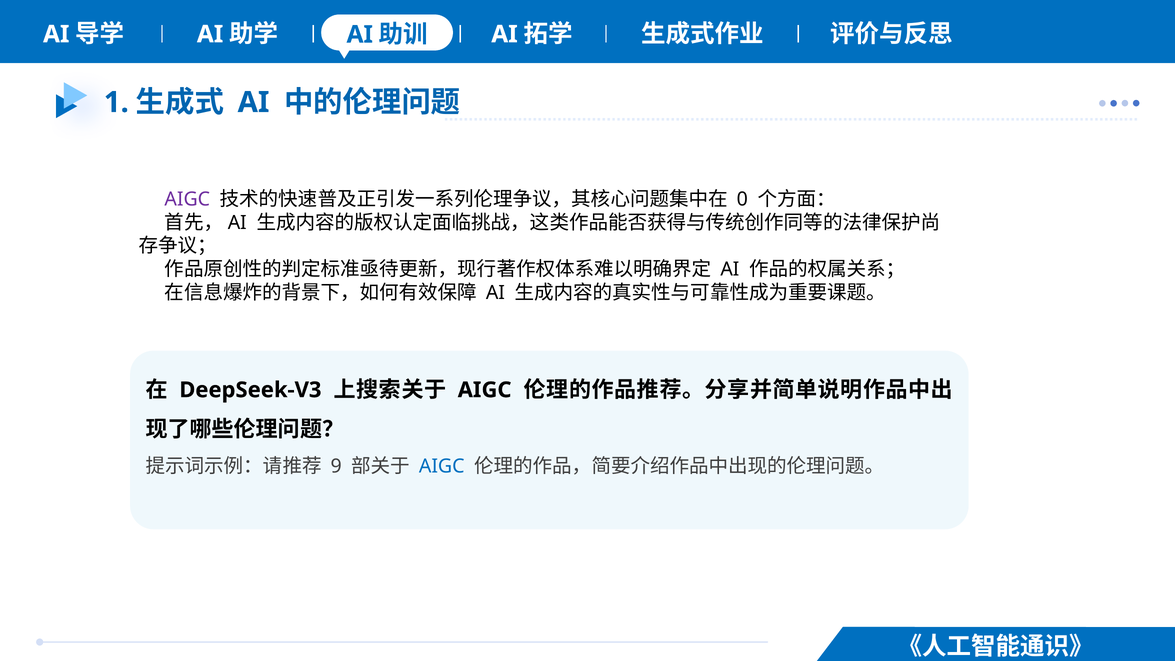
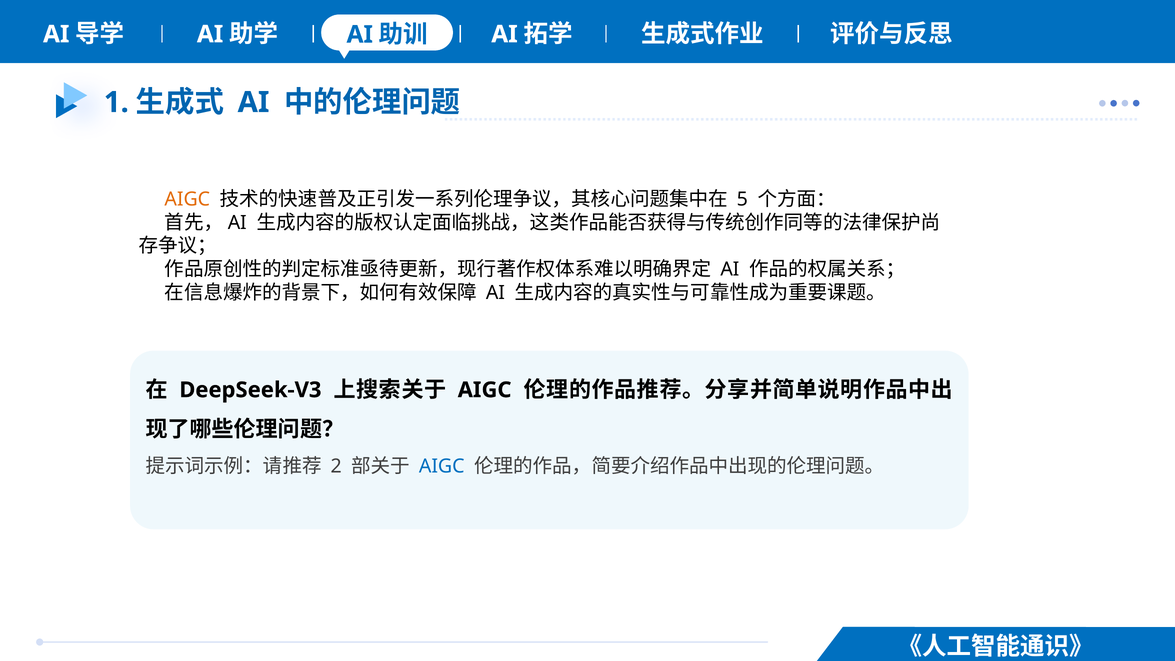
AIGC colour: purple -> orange (187, 199)
0: 0 -> 5 (742, 199)
9: 9 -> 2 (336, 466)
